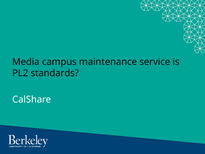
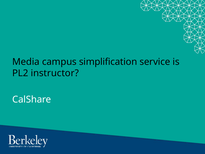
maintenance: maintenance -> simplification (108, 62)
standards: standards -> instructor (55, 73)
